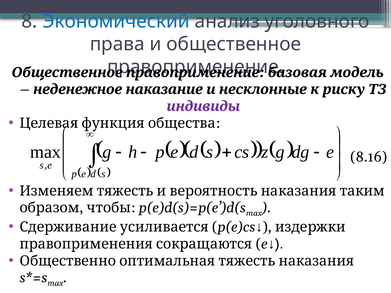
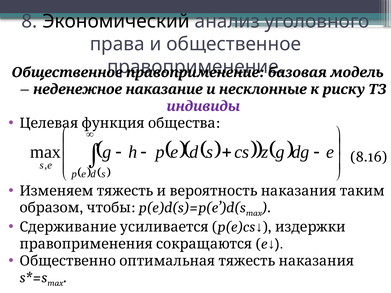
Экономический colour: blue -> black (116, 21)
